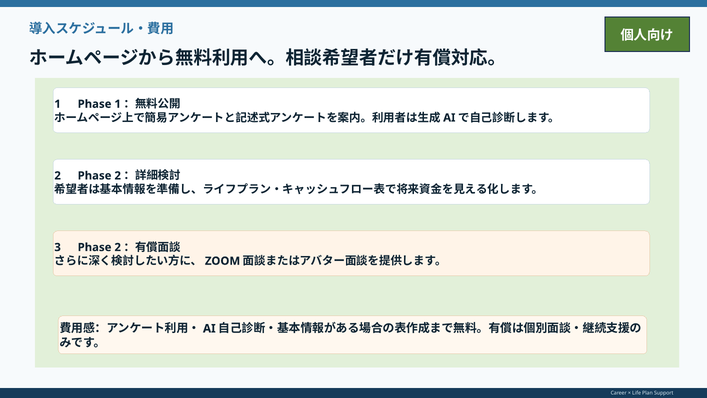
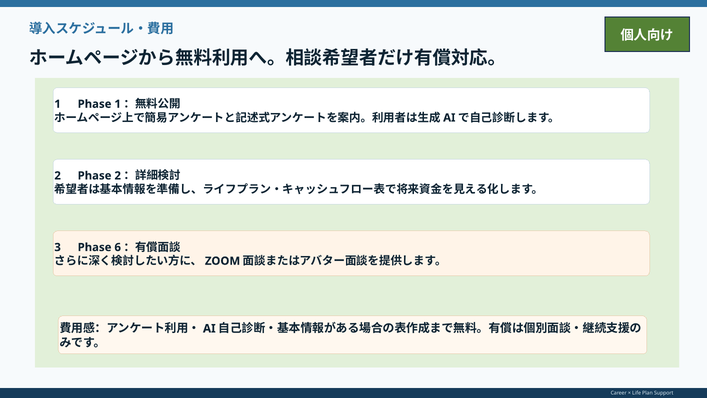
3 Phase 2: 2 -> 6 (118, 247)
